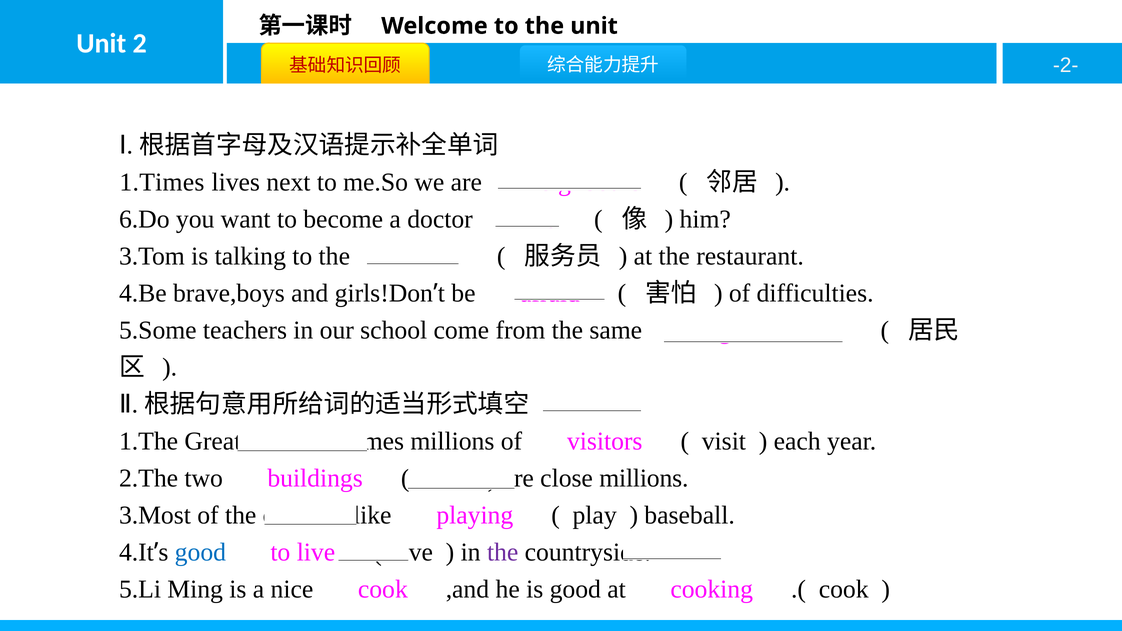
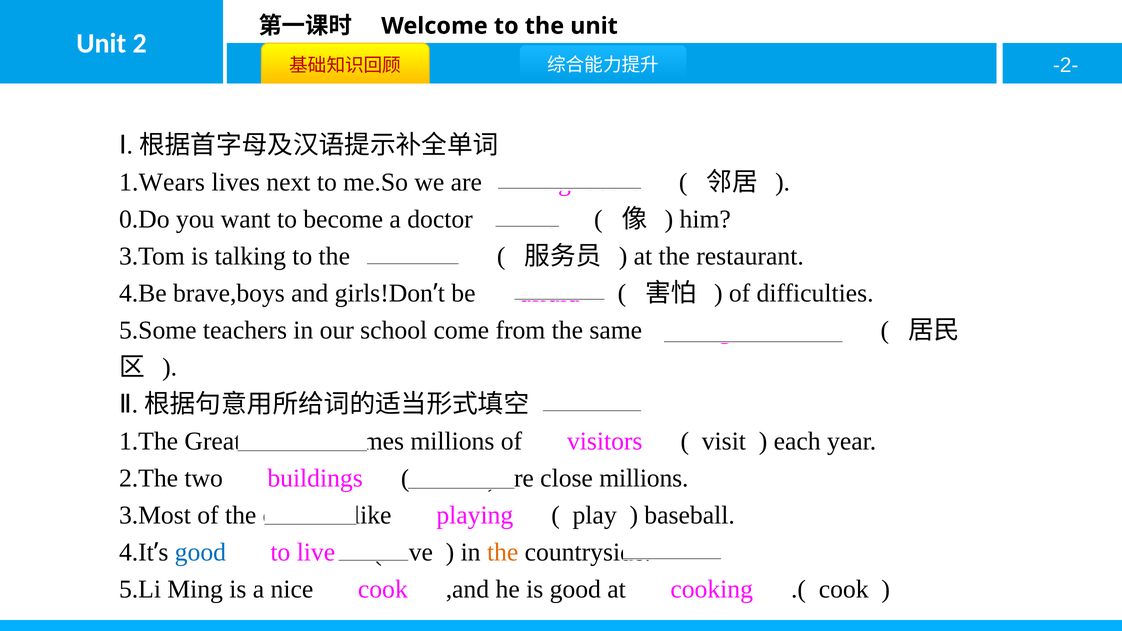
1.Times: 1.Times -> 1.Wears (162, 182)
6.Do: 6.Do -> 0.Do (144, 219)
the colour: purple -> orange (503, 552)
